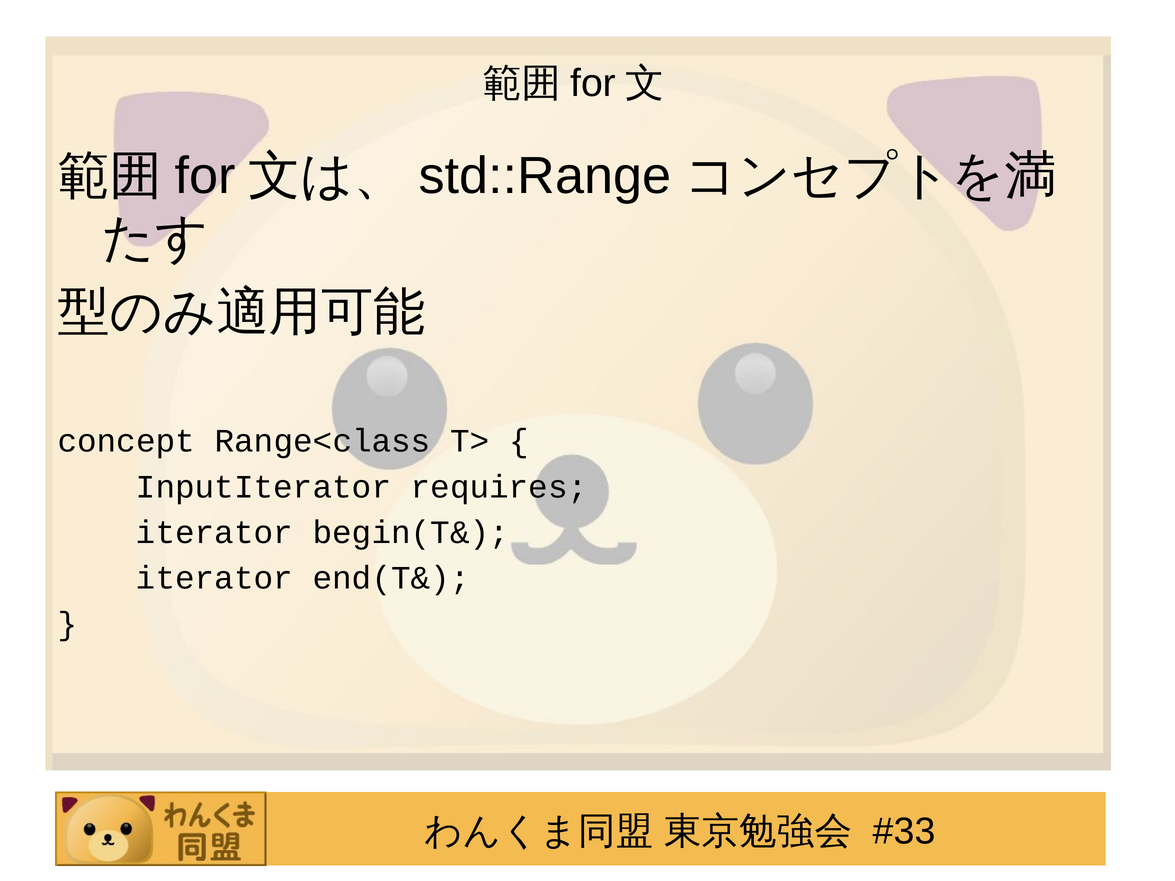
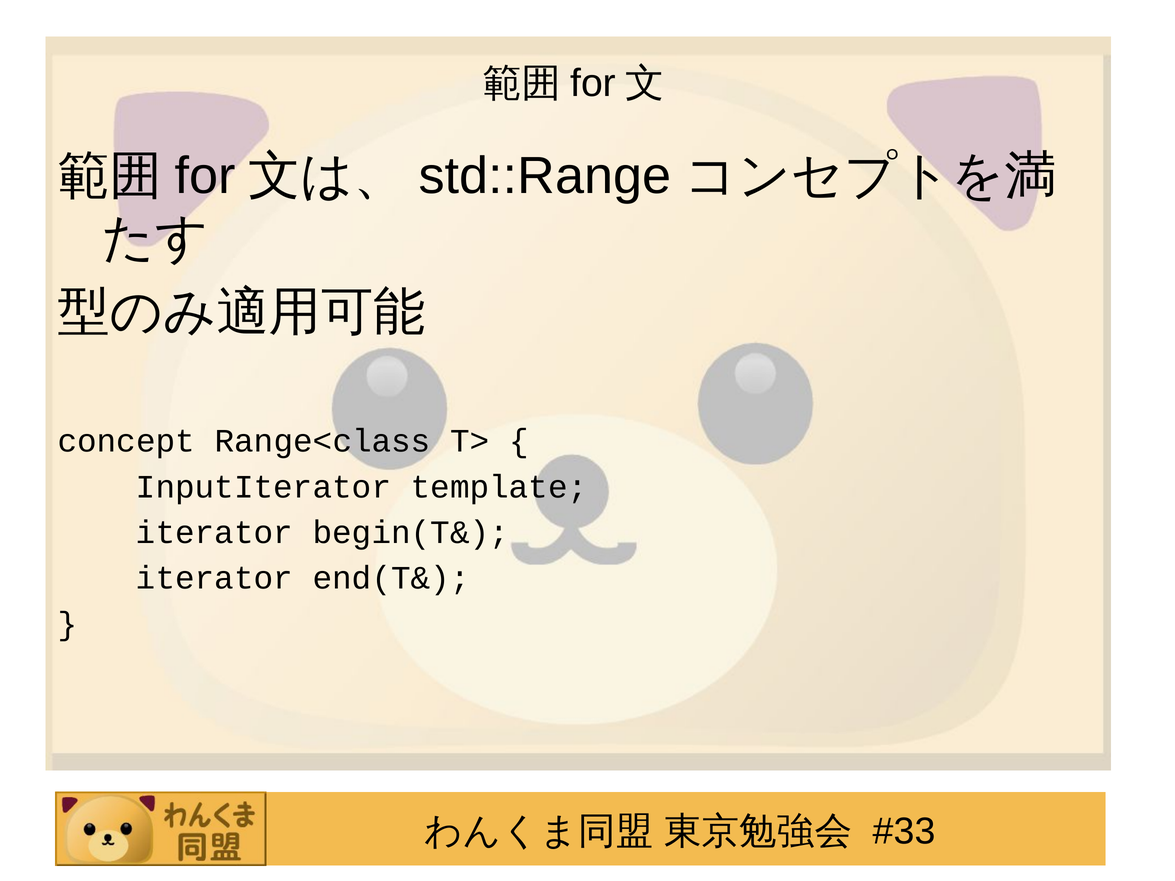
requires: requires -> template (499, 487)
